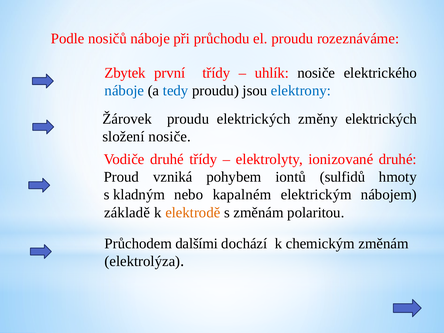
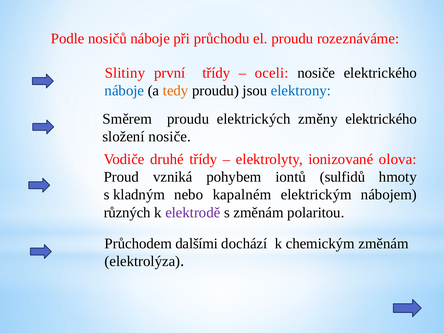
Zbytek: Zbytek -> Slitiny (125, 73)
uhlík: uhlík -> oceli (272, 73)
tedy colour: blue -> orange (176, 91)
Žárovek: Žárovek -> Směrem (127, 119)
změny elektrických: elektrických -> elektrického (381, 119)
ionizované druhé: druhé -> olova (398, 159)
základě: základě -> různých (127, 212)
elektrodě colour: orange -> purple (193, 212)
